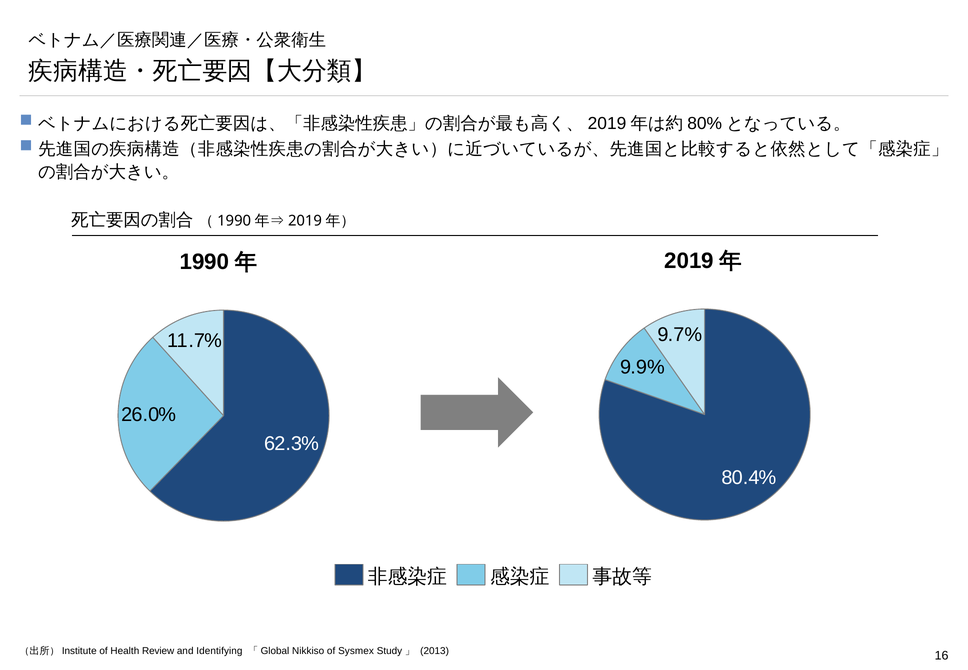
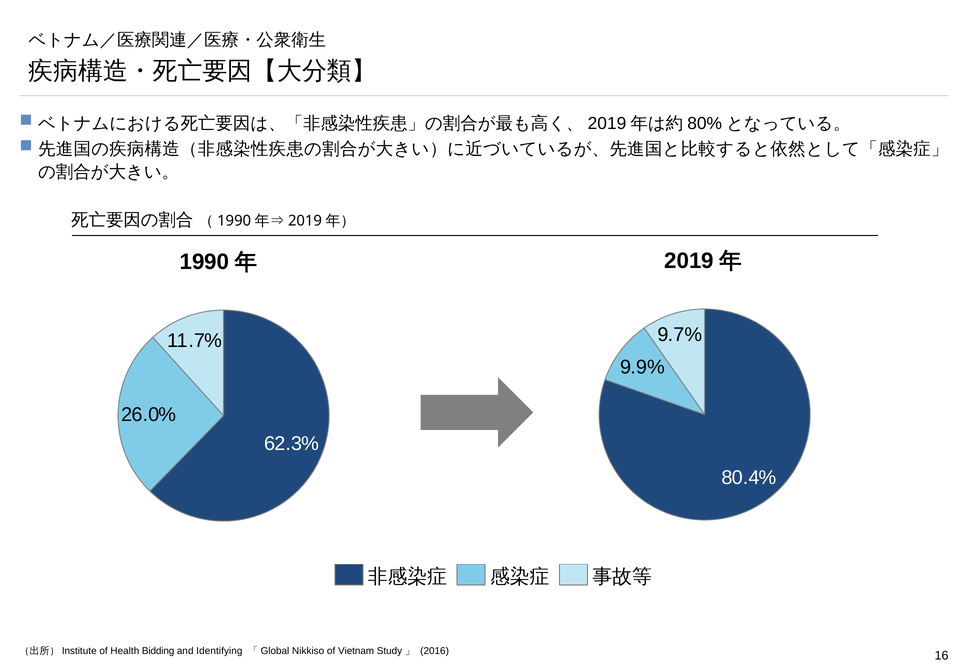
Review: Review -> Bidding (158, 651)
Sysmex: Sysmex -> Vietnam (356, 651)
2013: 2013 -> 2016 (435, 651)
